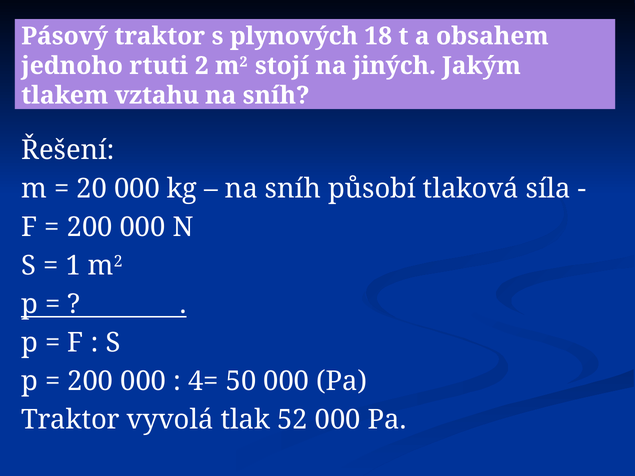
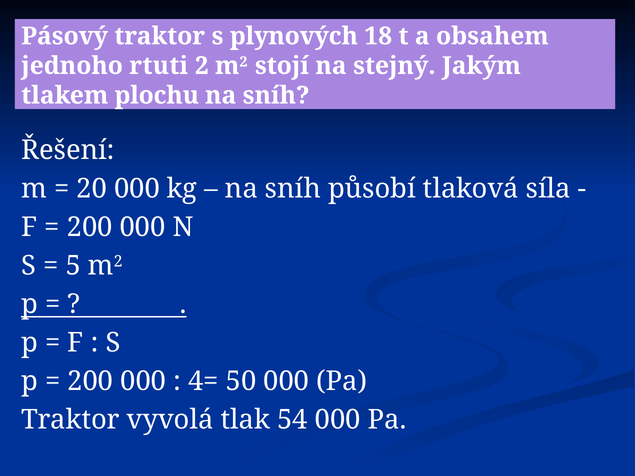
jiných: jiných -> stejný (394, 66)
vztahu: vztahu -> plochu (157, 95)
1: 1 -> 5 (73, 266)
52: 52 -> 54 (292, 420)
